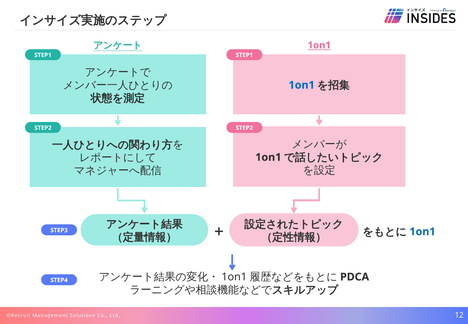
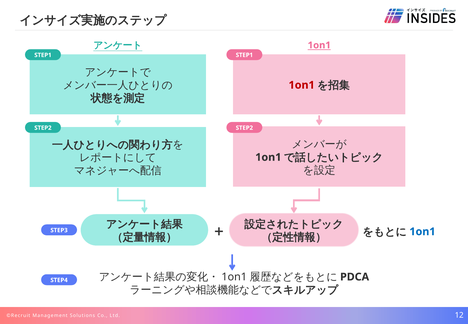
1on1 colour: blue -> red (302, 85)
